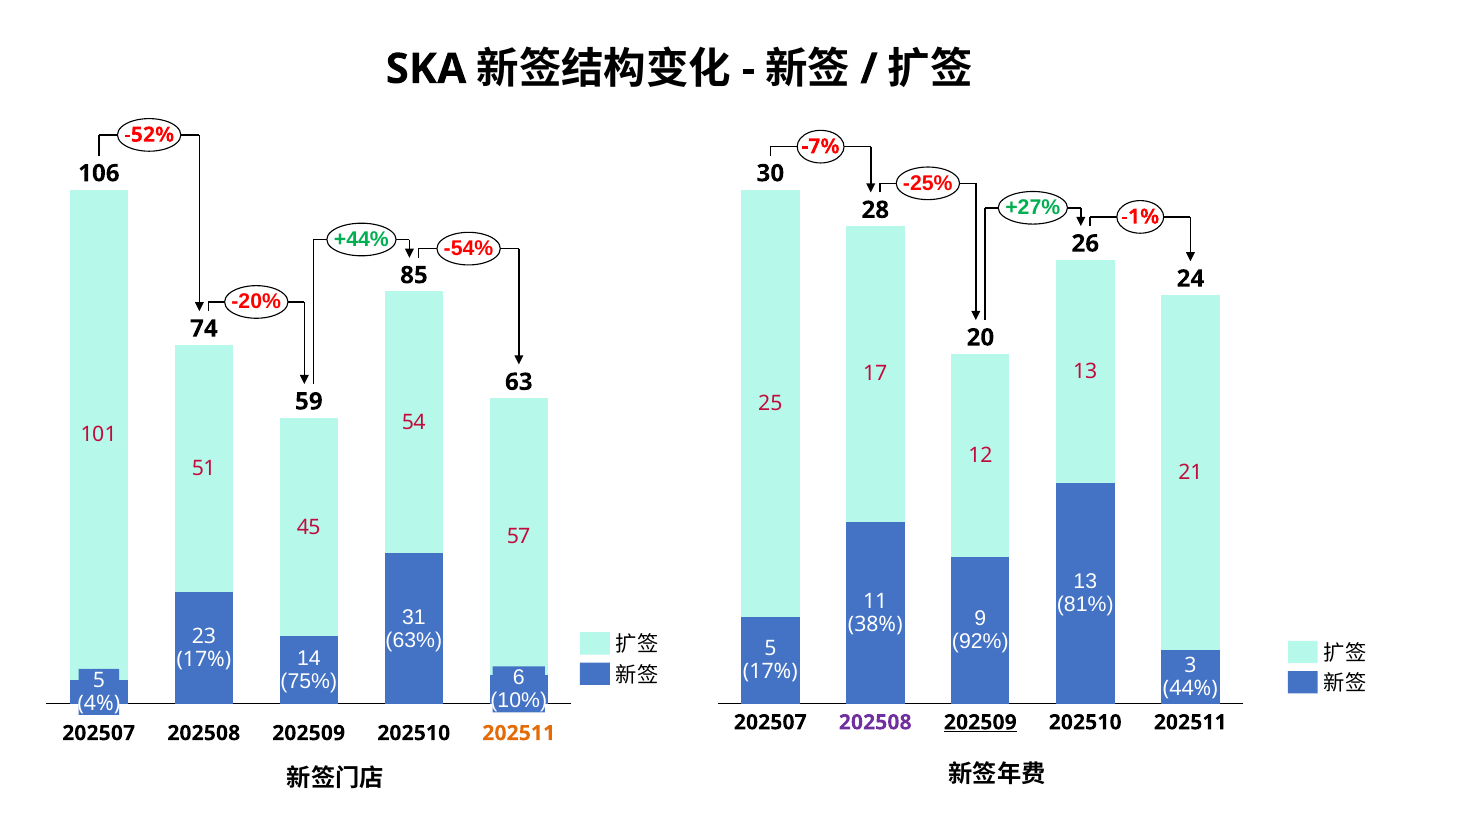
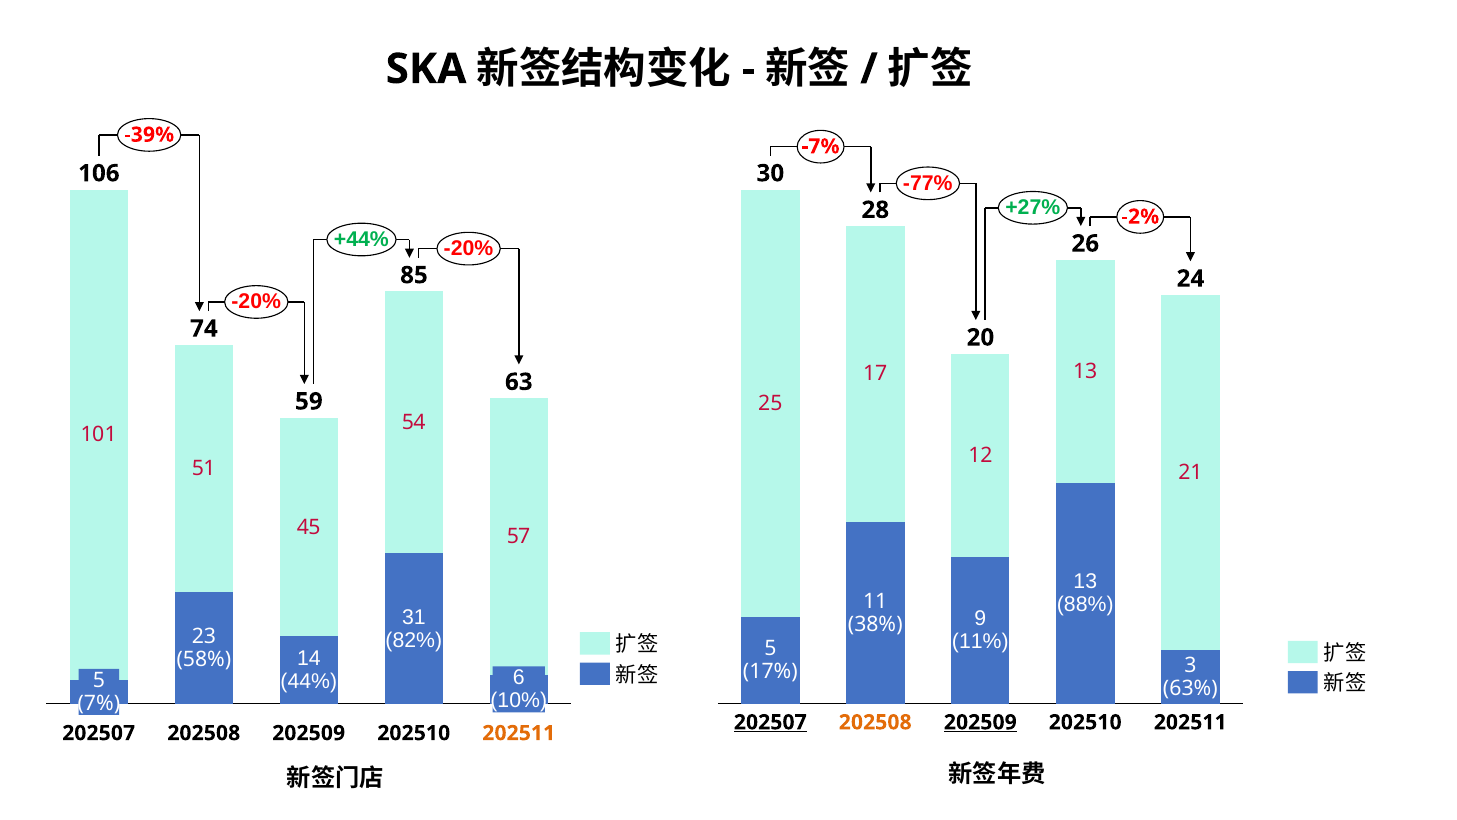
-52%: -52% -> -39% (149, 135)
-25%: -25% -> -77% (928, 183)
-1%: -1% -> -2% (1140, 217)
+44% -54%: -54% -> -20% (468, 248)
81%: 81% -> 88% (1085, 605)
63%: 63% -> 82% (414, 640)
92%: 92% -> 11% (980, 642)
17%: 17% -> 58% (204, 659)
75%: 75% -> 44% (309, 681)
44%: 44% -> 63% (1190, 688)
4%: 4% -> 7% (99, 703)
202507 underline: none -> present (770, 722)
202508 colour: purple -> orange (875, 722)
